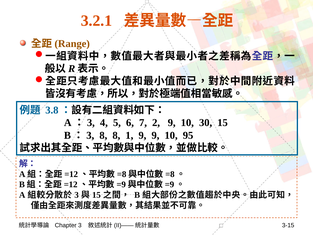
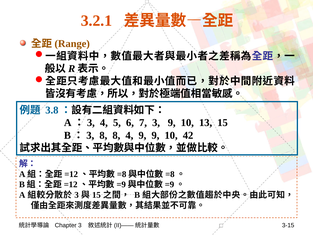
7 2: 2 -> 3 (156, 123)
30: 30 -> 13 (206, 123)
8 1: 1 -> 4 (129, 135)
95: 95 -> 42 (188, 135)
